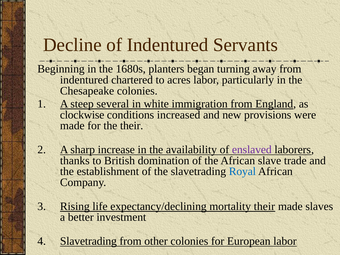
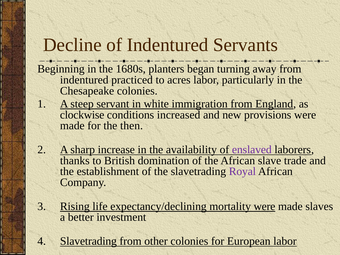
chartered: chartered -> practiced (132, 80)
several: several -> servant (113, 104)
the their: their -> then (132, 126)
Royal colour: blue -> purple (242, 171)
mortality their: their -> were (264, 206)
